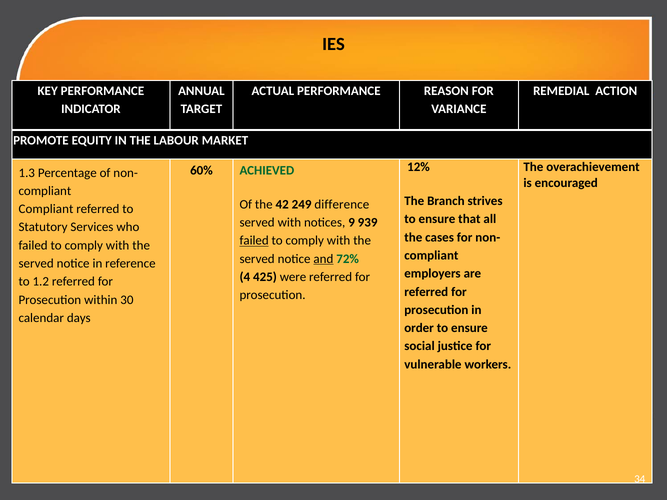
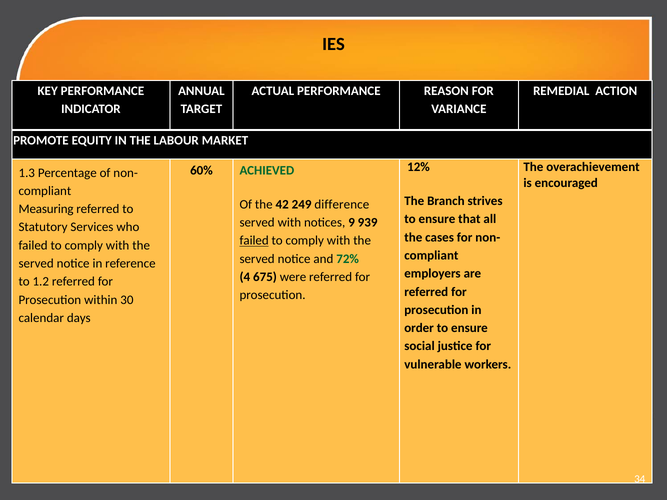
Compliant: Compliant -> Measuring (46, 209)
and underline: present -> none (323, 259)
425: 425 -> 675 (265, 277)
